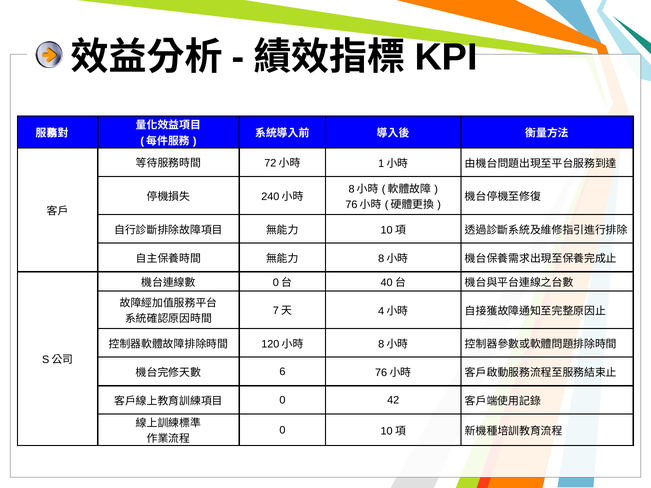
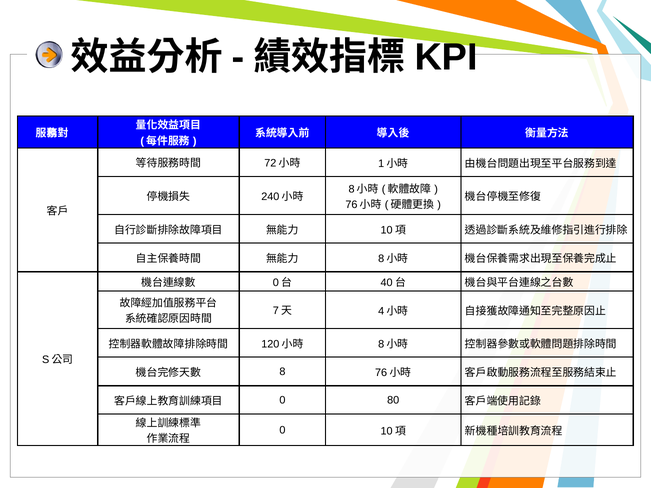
6: 6 -> 8 (282, 372)
42: 42 -> 80 (393, 401)
